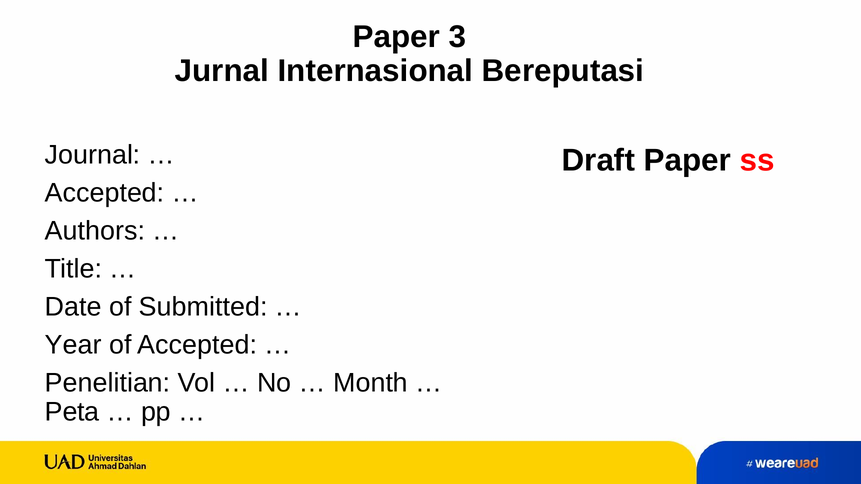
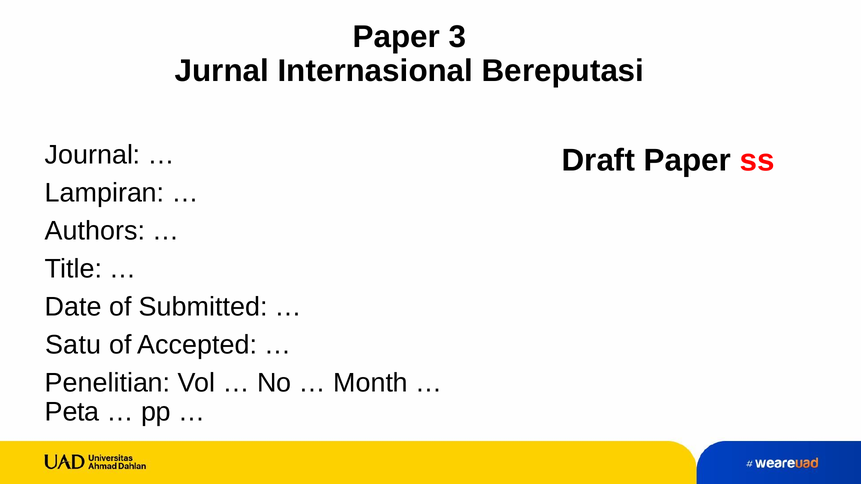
Accepted: Accepted -> Lampiran (105, 193)
Year: Year -> Satu (73, 345)
